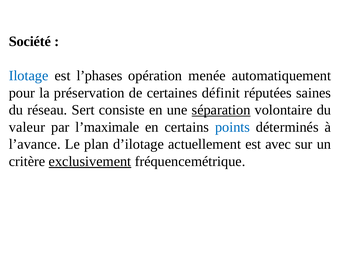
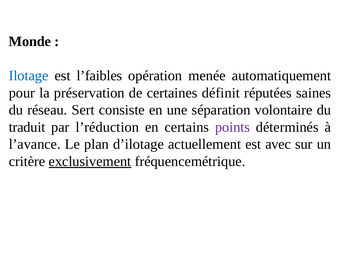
Société: Société -> Monde (30, 41)
l’phases: l’phases -> l’faibles (99, 76)
séparation underline: present -> none (221, 110)
valeur: valeur -> traduit (27, 127)
l’maximale: l’maximale -> l’réduction (107, 127)
points colour: blue -> purple (232, 127)
